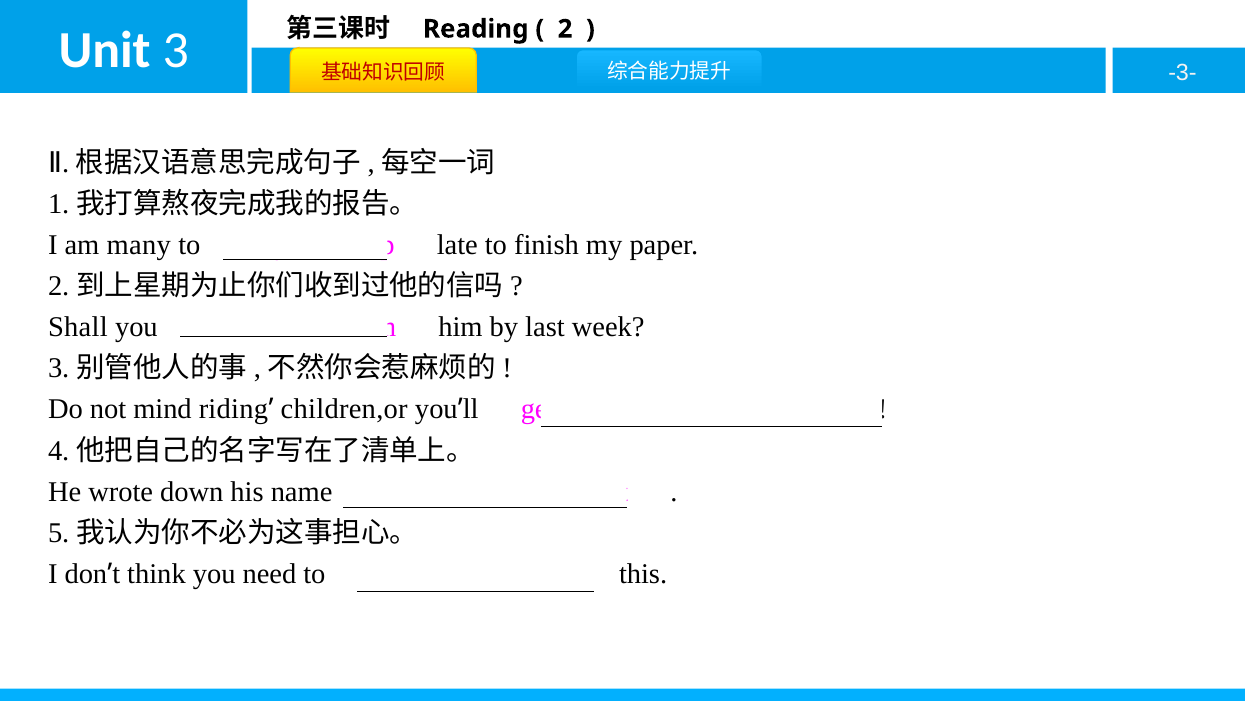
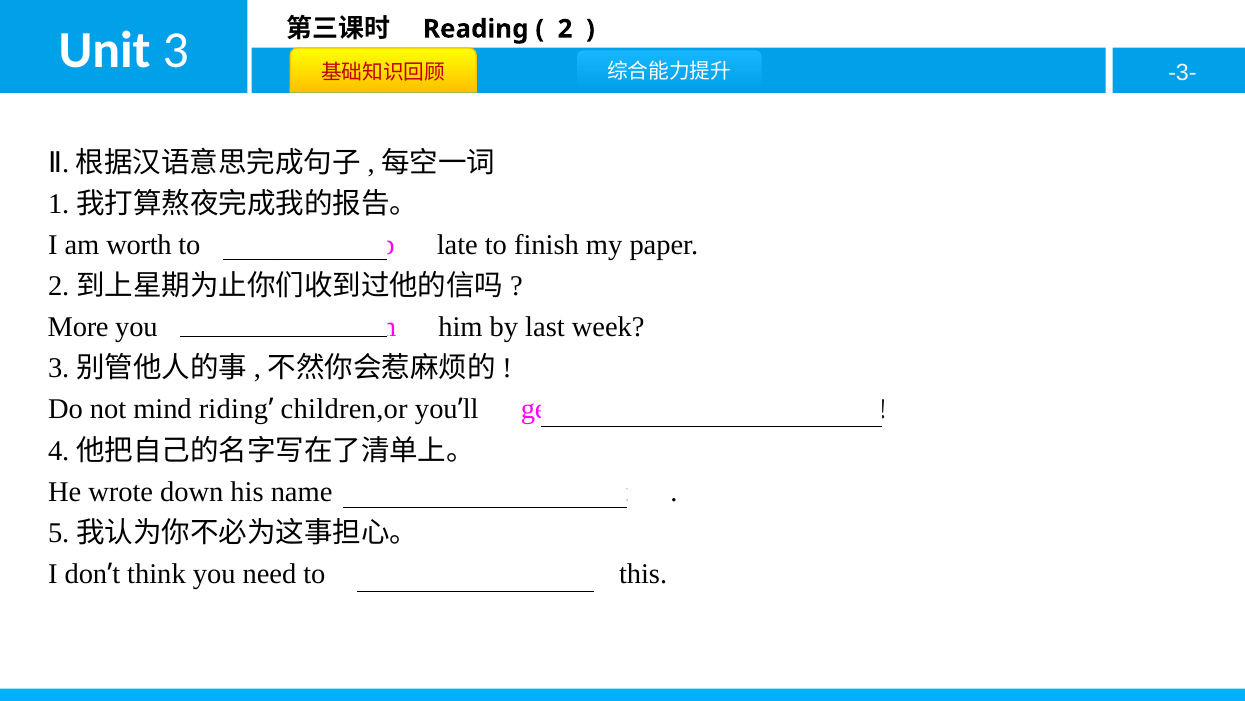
many: many -> worth (139, 245)
Shall: Shall -> More (78, 327)
